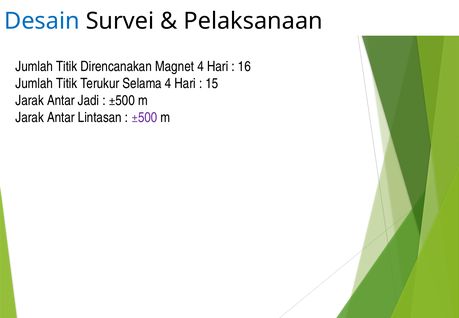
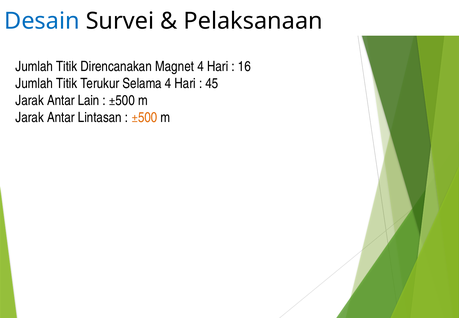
15: 15 -> 45 (212, 83)
Jadi: Jadi -> Lain (89, 100)
±500 colour: purple -> orange (144, 117)
